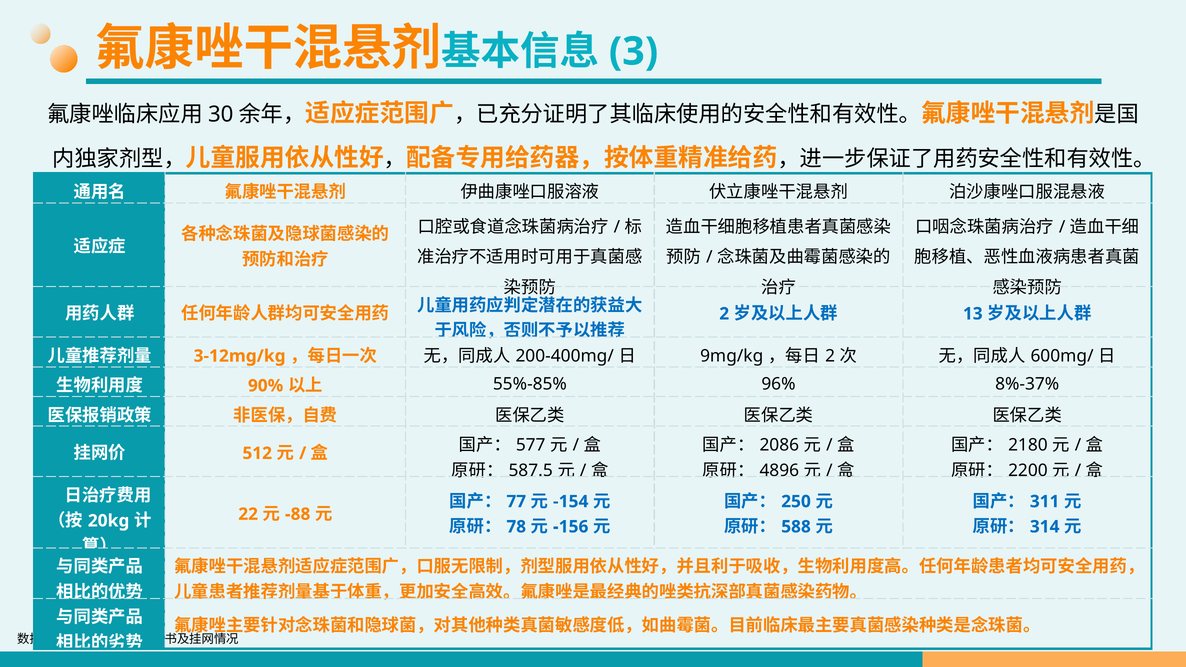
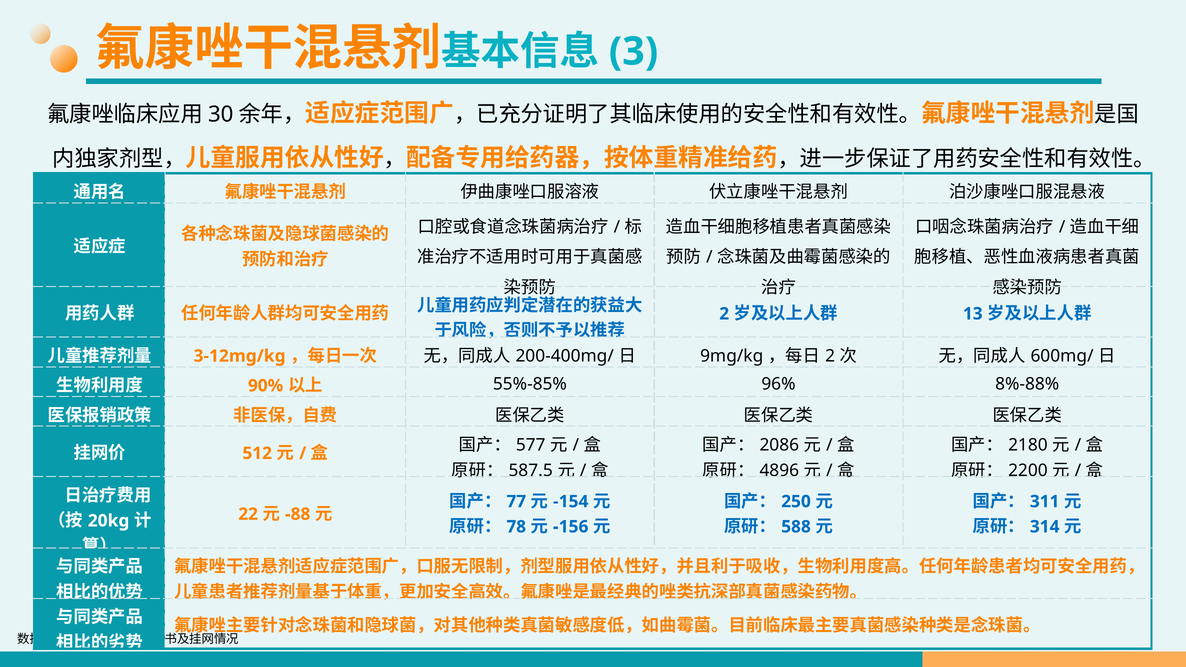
8%-37%: 8%-37% -> 8%-88% (1027, 384)
